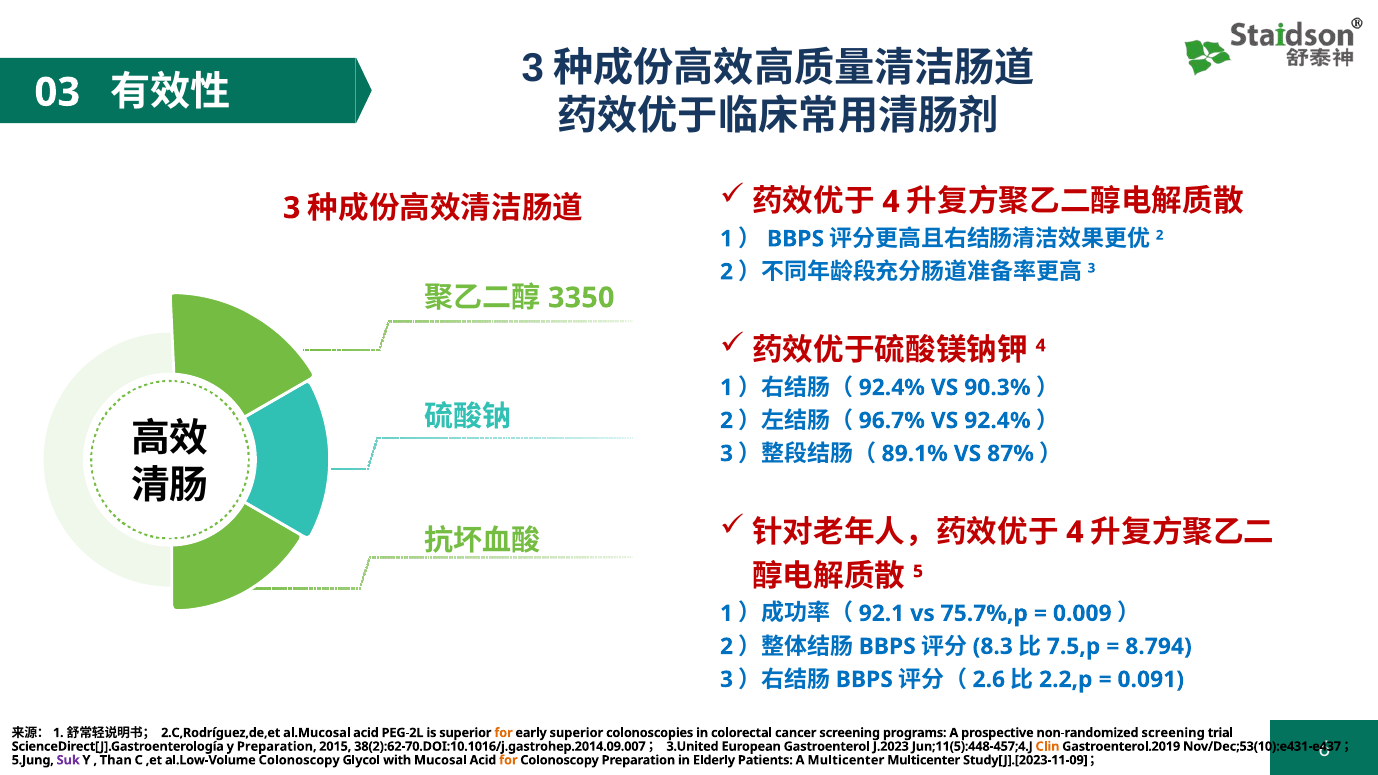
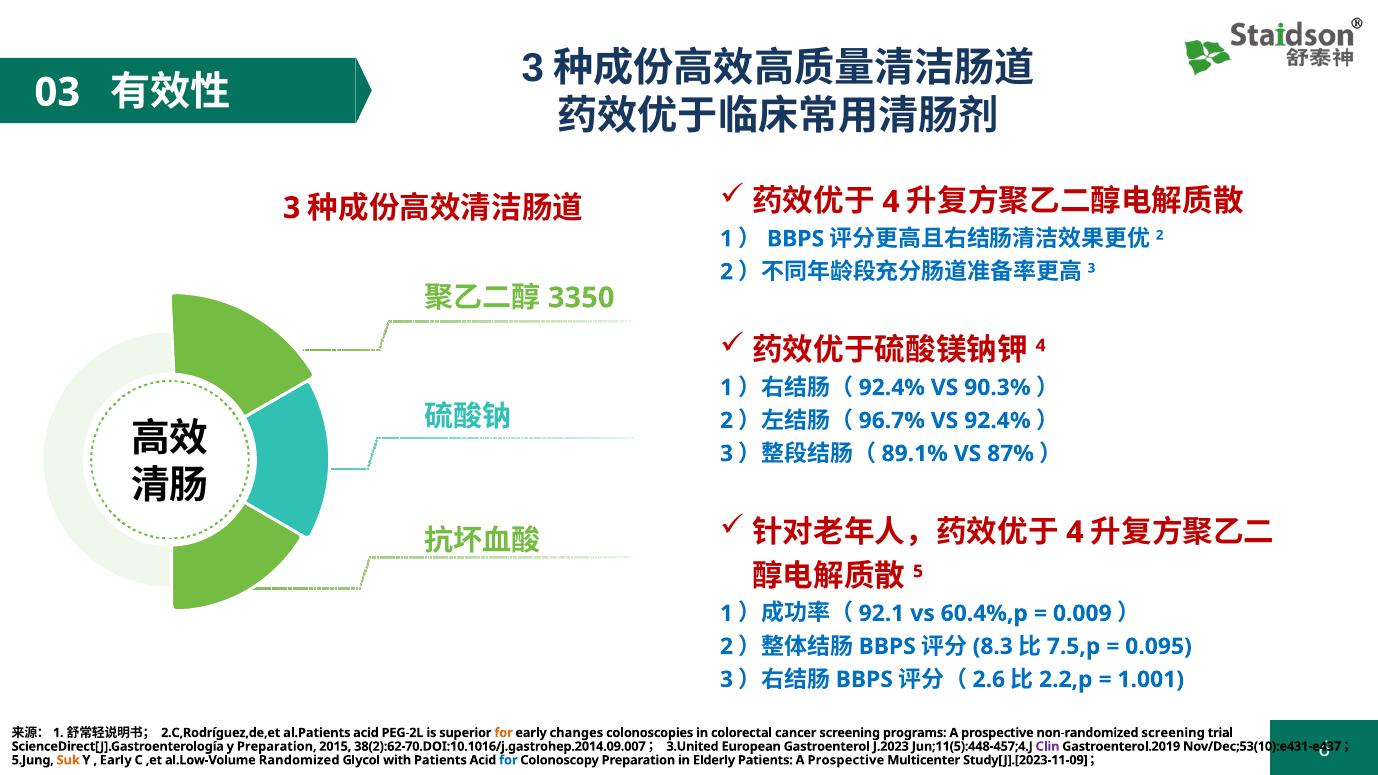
75.7%,p: 75.7%,p -> 60.4%,p (984, 613)
8.794: 8.794 -> 0.095 (1159, 647)
0.091: 0.091 -> 1.001 (1151, 680)
al.Mucosal: al.Mucosal -> al.Patients (317, 733)
early superior: superior -> changes (576, 733)
Clin colour: orange -> purple (1047, 747)
Suk colour: purple -> orange (68, 760)
Than: Than -> Early (116, 760)
al.Low-Volume Colonoscopy: Colonoscopy -> Randomized (299, 760)
with Mucosal: Mucosal -> Patients (440, 760)
for colour: orange -> blue (508, 760)
Patients A Multicenter: Multicenter -> Prospective (846, 760)
